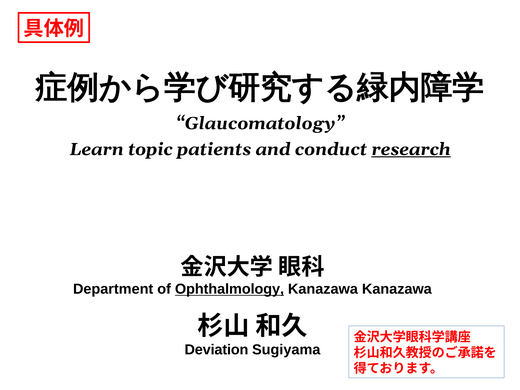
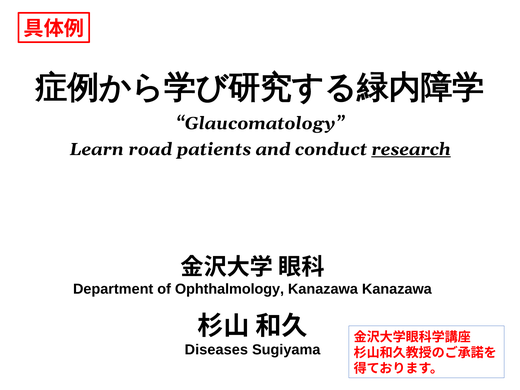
topic: topic -> road (150, 149)
Ophthalmology underline: present -> none (230, 289)
Deviation: Deviation -> Diseases (216, 350)
